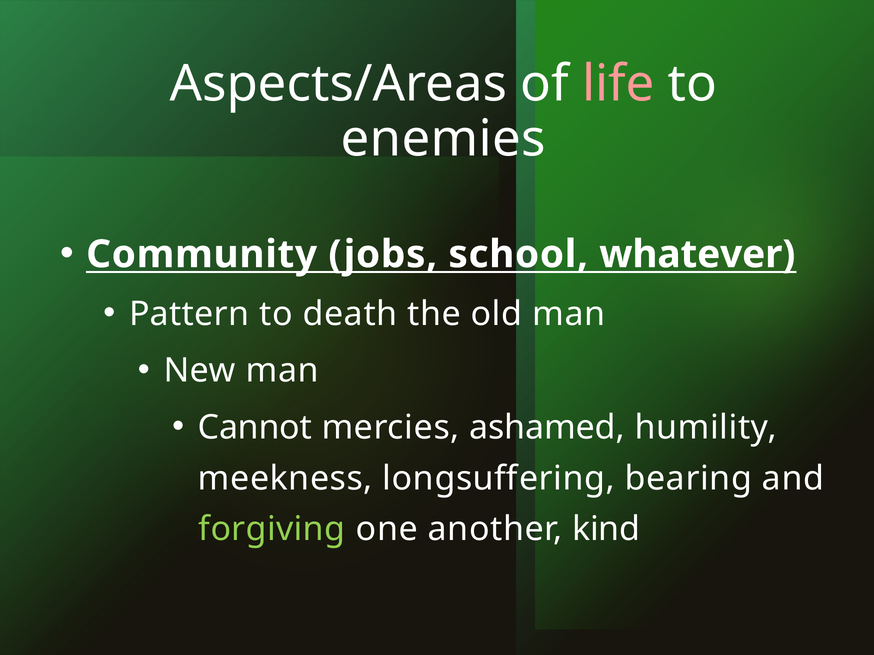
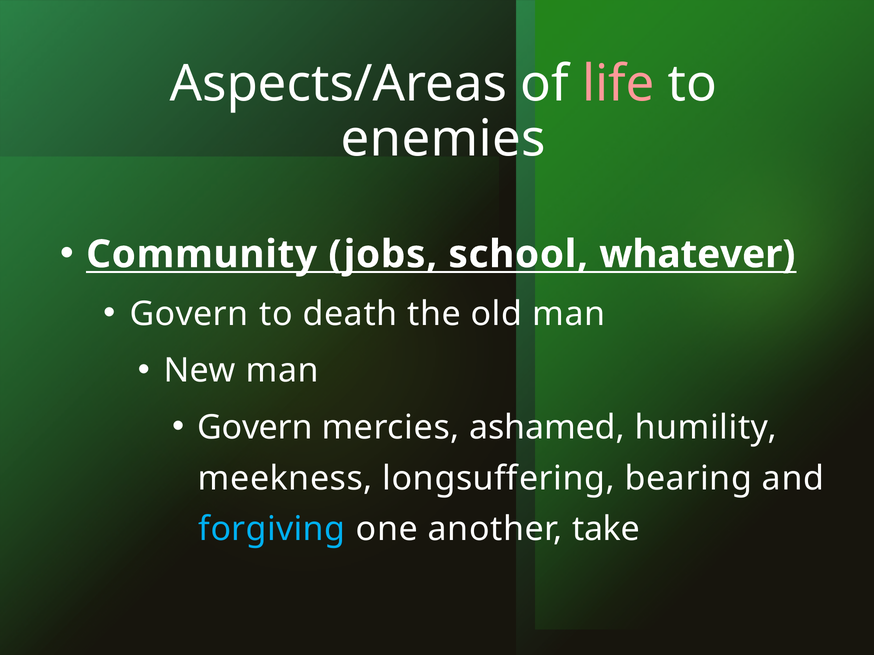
Pattern: Pattern -> Govern (189, 314)
Cannot: Cannot -> Govern (255, 428)
forgiving colour: light green -> light blue (272, 530)
kind: kind -> take (606, 530)
